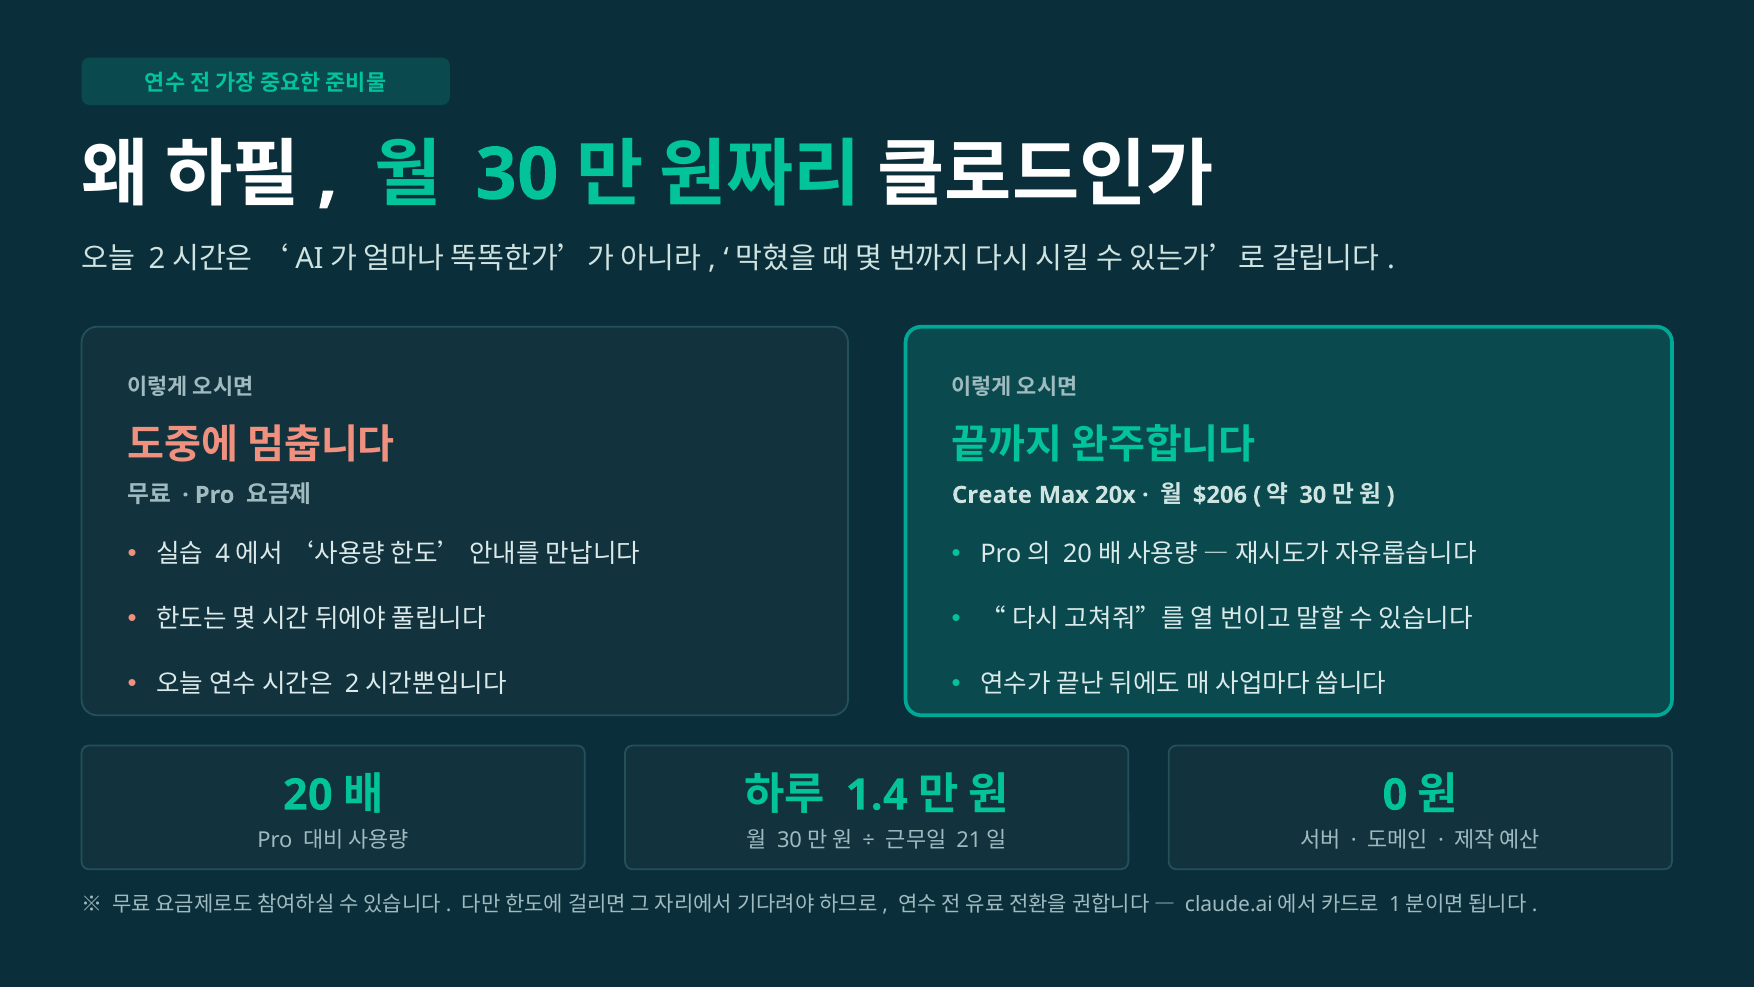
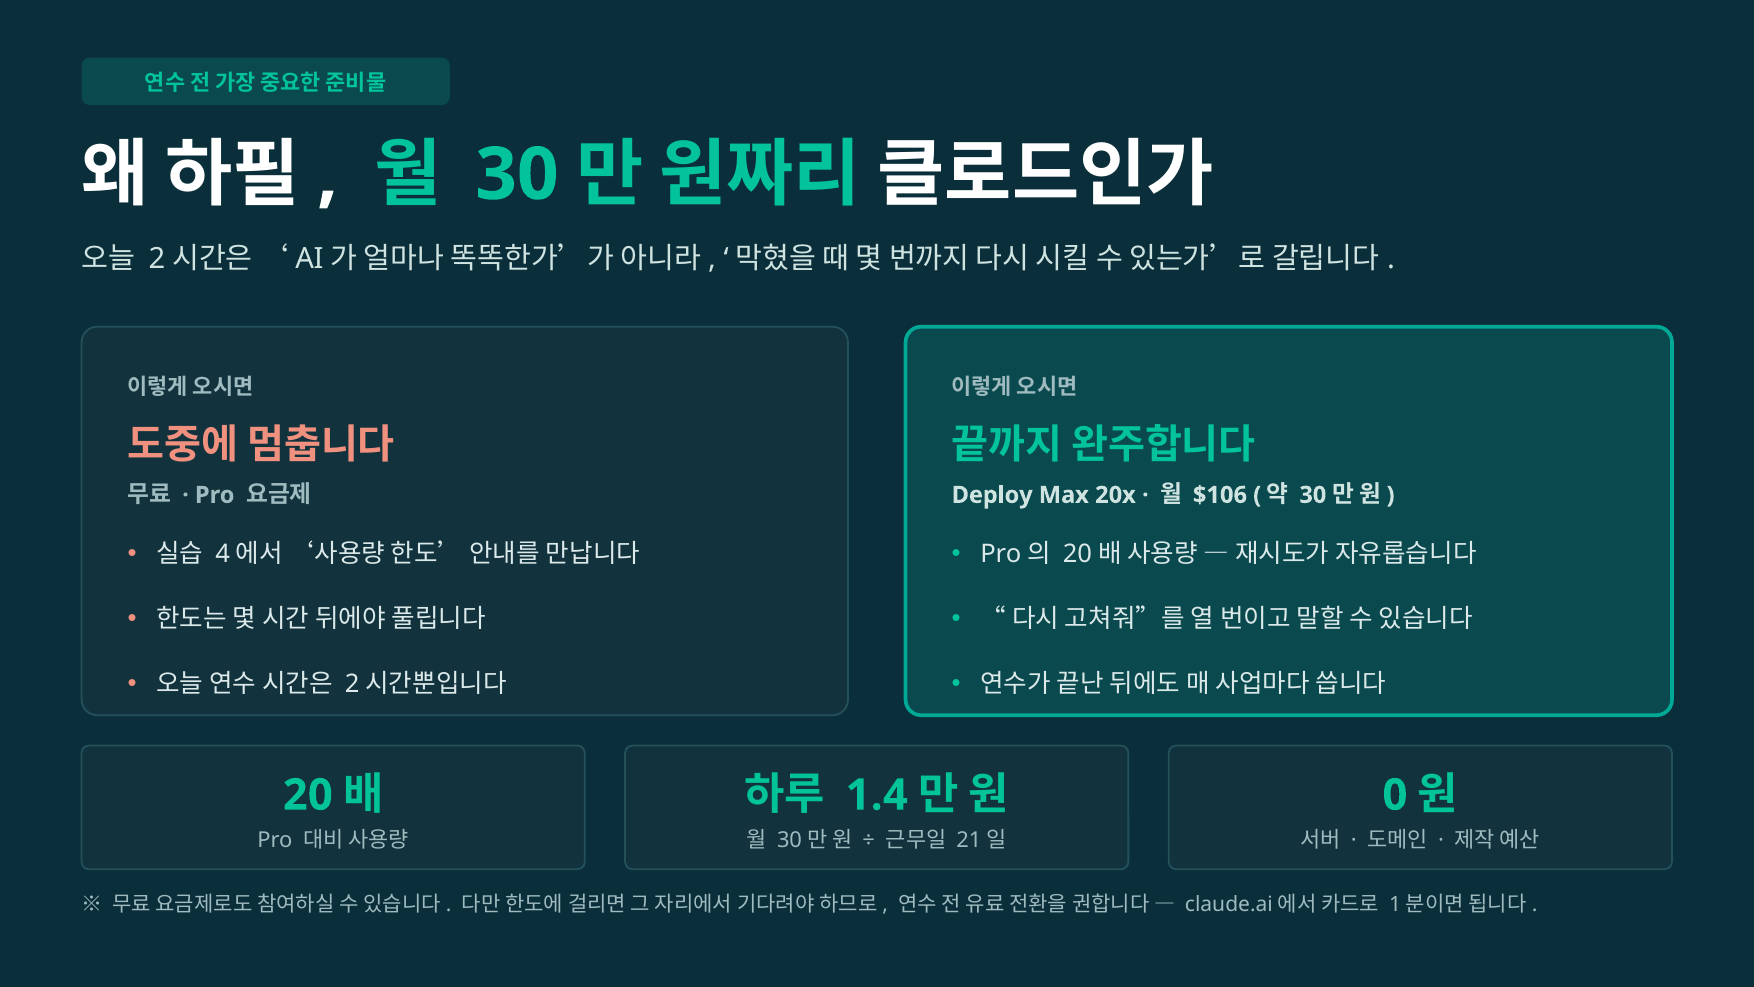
Create: Create -> Deploy (992, 495)
$206: $206 -> $106 (1220, 495)
